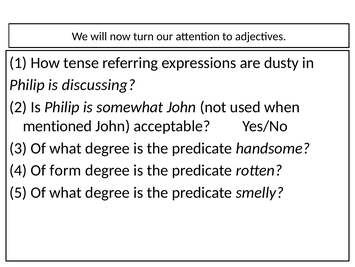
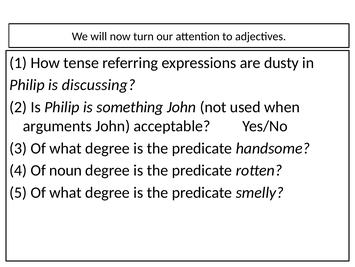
somewhat: somewhat -> something (130, 107)
mentioned: mentioned -> arguments (57, 126)
form: form -> noun (66, 170)
